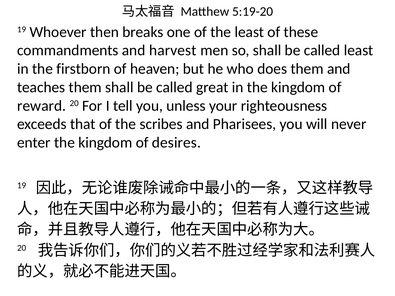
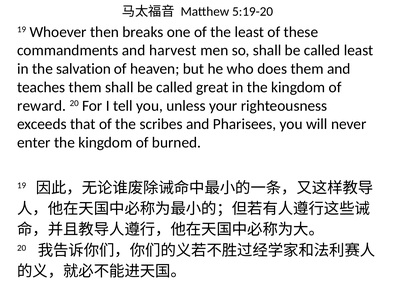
firstborn: firstborn -> salvation (83, 69)
desires: desires -> burned (177, 143)
